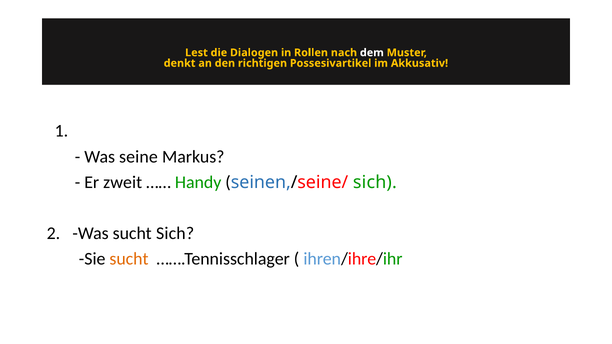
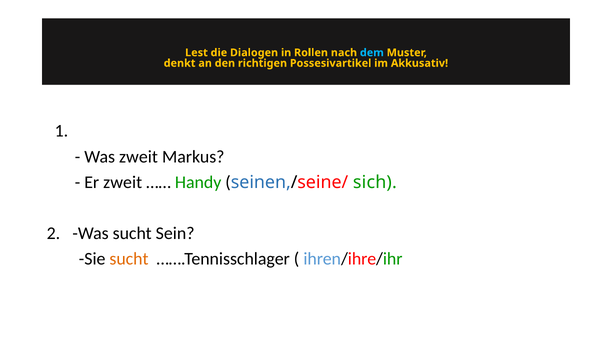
dem colour: white -> light blue (372, 53)
Was seine: seine -> zweit (138, 157)
sucht Sich: Sich -> Sein (175, 234)
